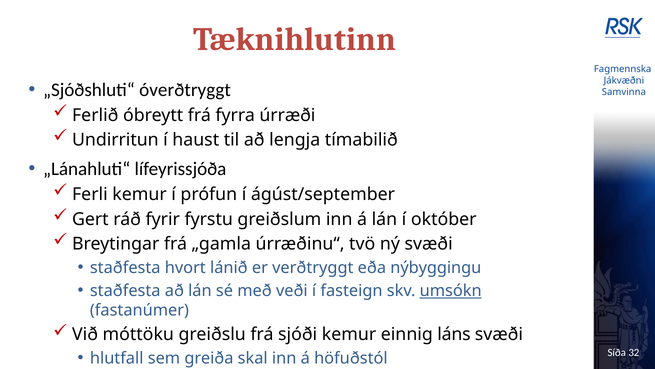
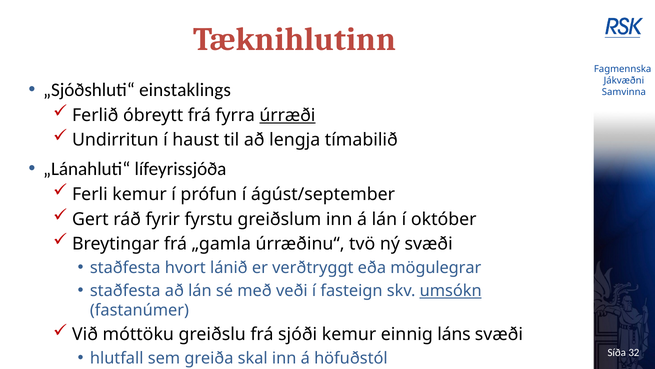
óverðtryggt: óverðtryggt -> einstaklings (185, 90)
úrræði underline: none -> present (287, 115)
nýbyggingu: nýbyggingu -> mögulegrar (436, 267)
